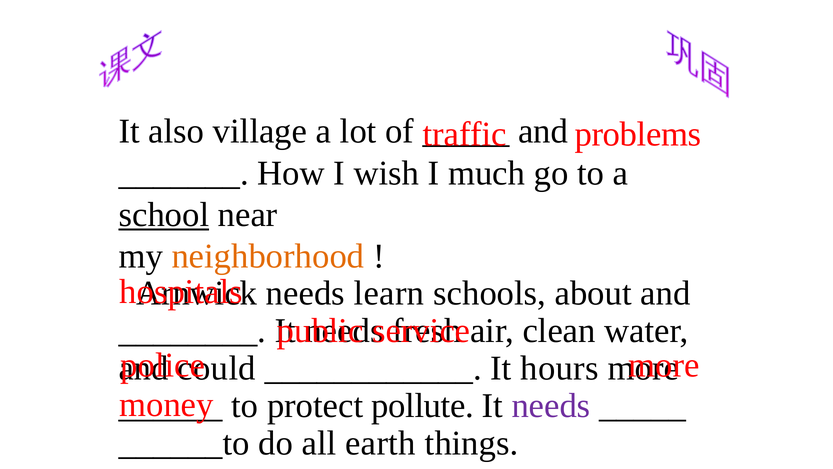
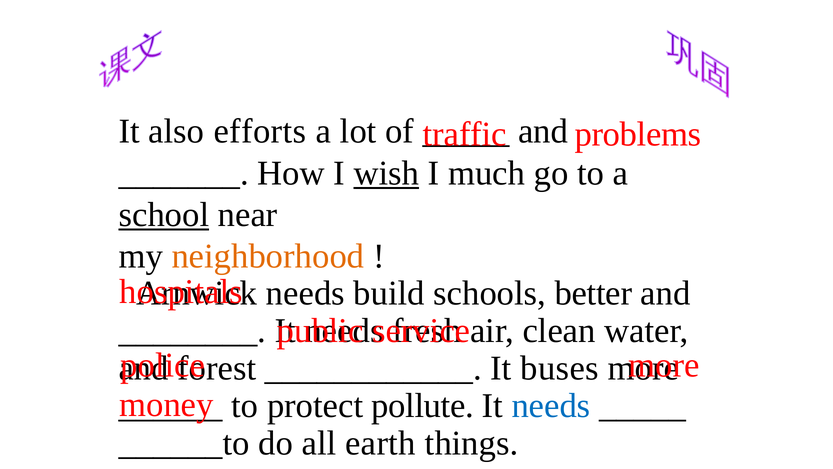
village: village -> efforts (260, 131)
wish underline: none -> present (386, 173)
learn: learn -> build (389, 293)
about: about -> better (593, 293)
could: could -> forest (217, 368)
hours: hours -> buses (560, 368)
needs colour: purple -> blue (551, 406)
